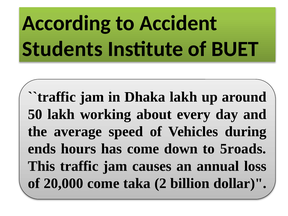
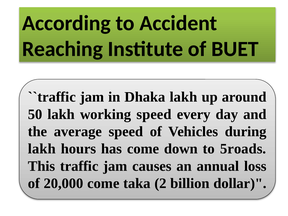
Students: Students -> Reaching (62, 49)
working about: about -> speed (154, 114)
ends: ends -> lakh (42, 149)
